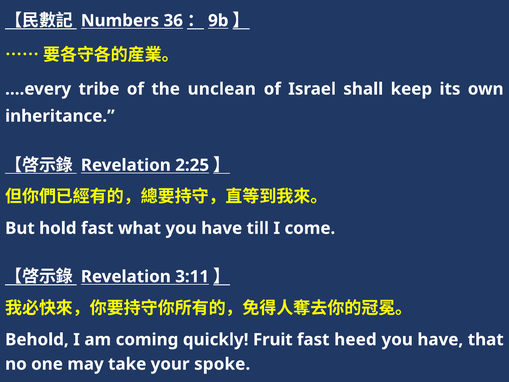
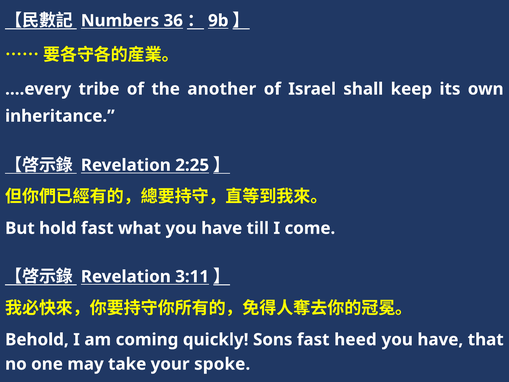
unclean: unclean -> another (222, 89)
Fruit: Fruit -> Sons (273, 339)
